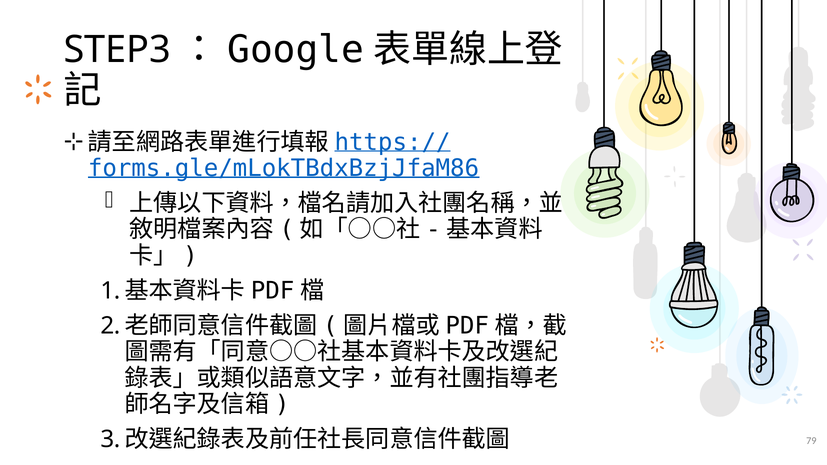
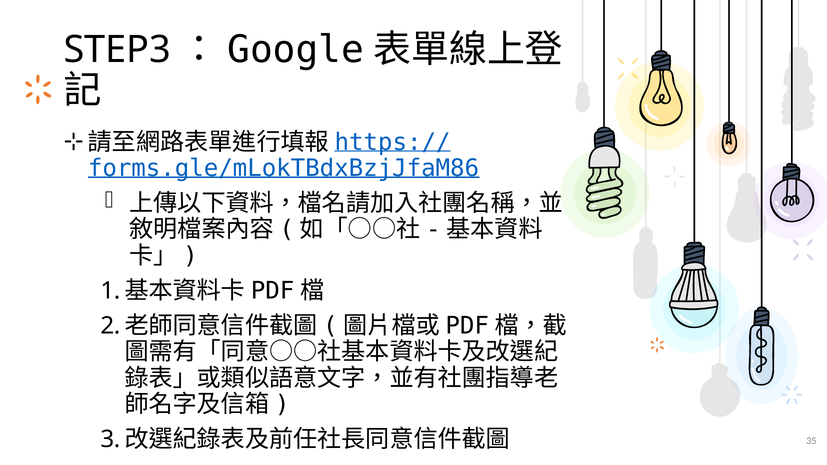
79: 79 -> 35 (811, 441)
